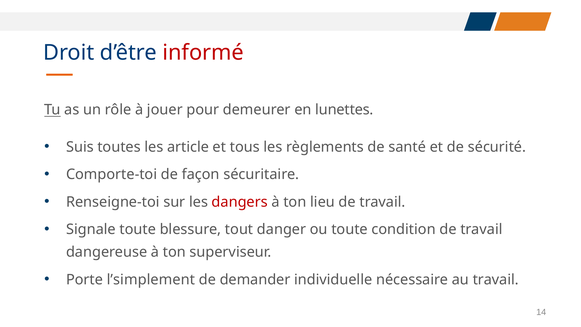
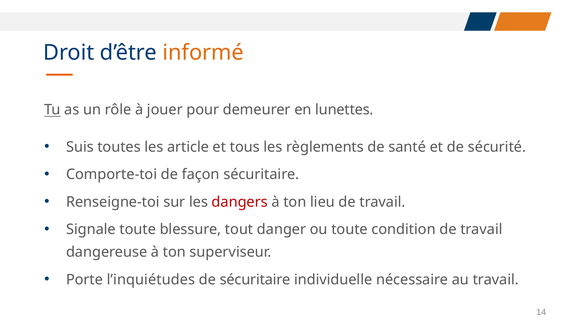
informé colour: red -> orange (203, 52)
l’simplement: l’simplement -> l’inquiétudes (151, 279)
de demander: demander -> sécuritaire (255, 279)
